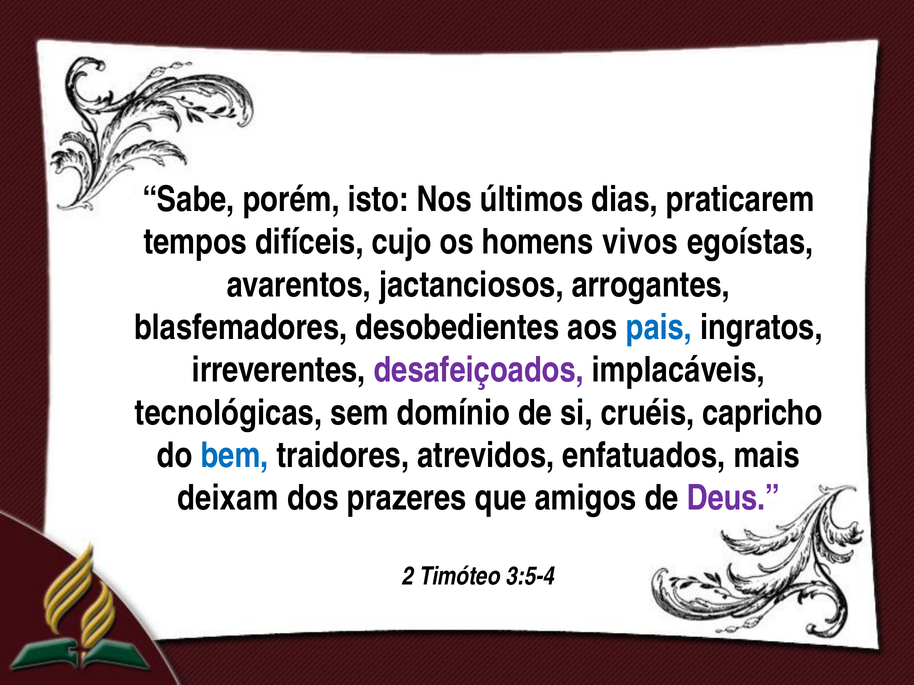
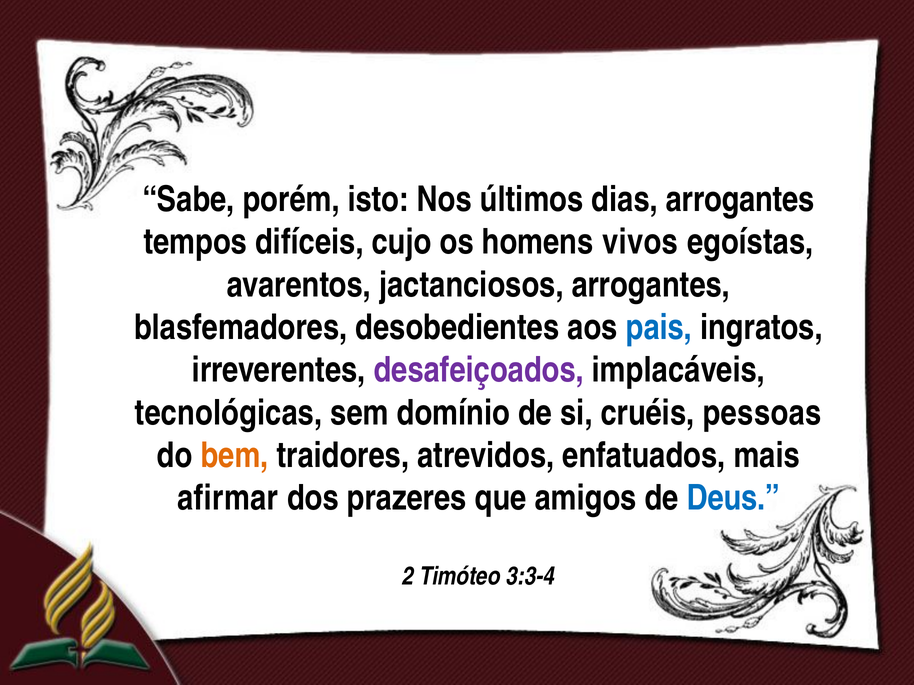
dias praticarem: praticarem -> arrogantes (740, 200)
capricho: capricho -> pessoas (762, 413)
bem colour: blue -> orange (235, 456)
deixam: deixam -> afirmar (228, 498)
Deus colour: purple -> blue (733, 498)
3:5-4: 3:5-4 -> 3:3-4 (530, 577)
